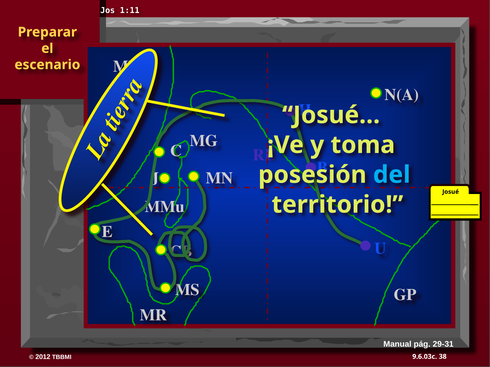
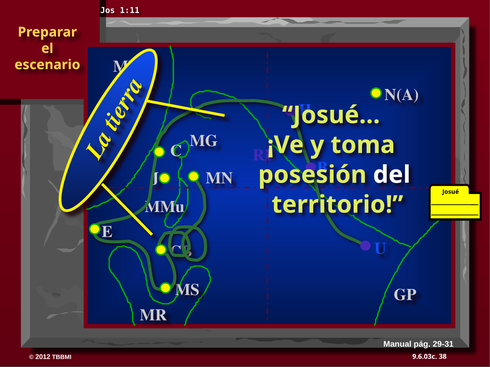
del colour: light blue -> white (392, 175)
